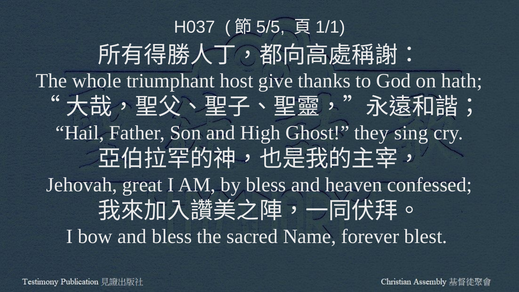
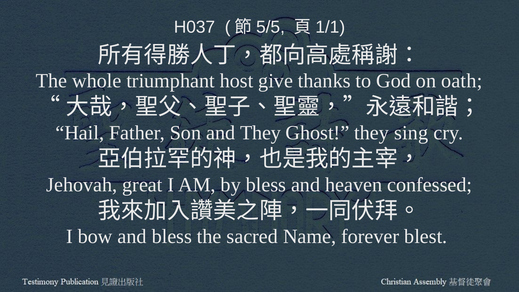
hath: hath -> oath (462, 81)
and High: High -> They (260, 133)
